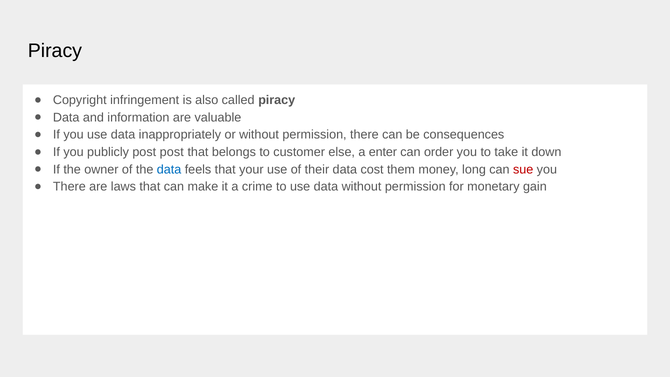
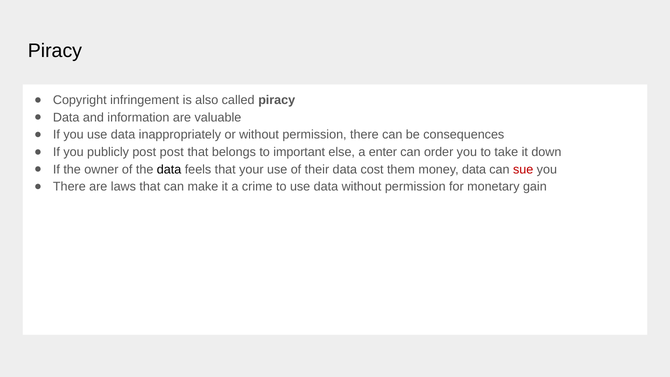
customer: customer -> important (299, 152)
data colour: blue -> black (169, 169)
money long: long -> data (474, 169)
